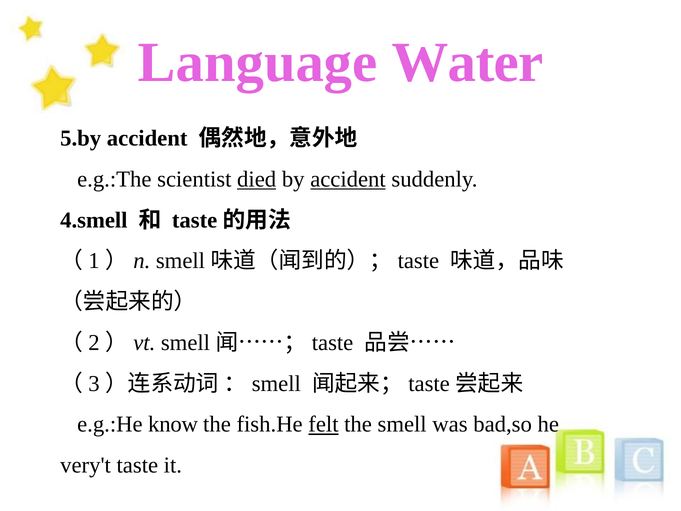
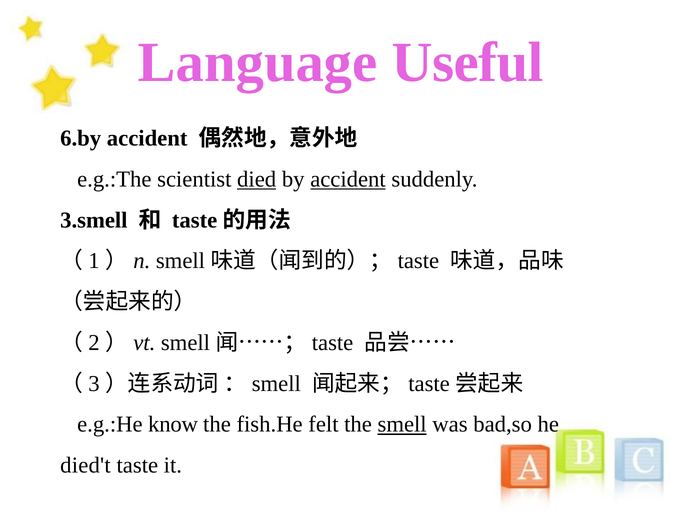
Water: Water -> Useful (468, 63)
5.by: 5.by -> 6.by (81, 138)
4.smell: 4.smell -> 3.smell (94, 220)
felt underline: present -> none (323, 424)
smell underline: none -> present (402, 424)
very't: very't -> died't (85, 465)
